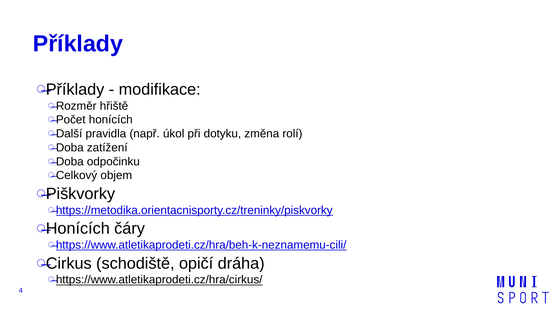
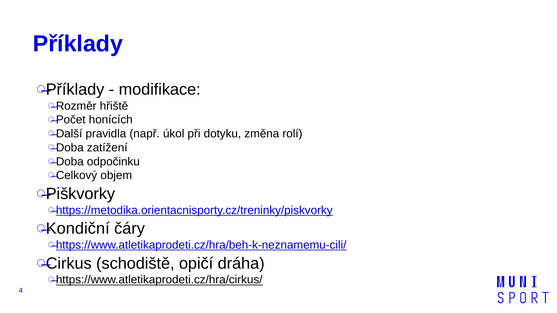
Honících: Honících -> Kondiční (78, 229)
